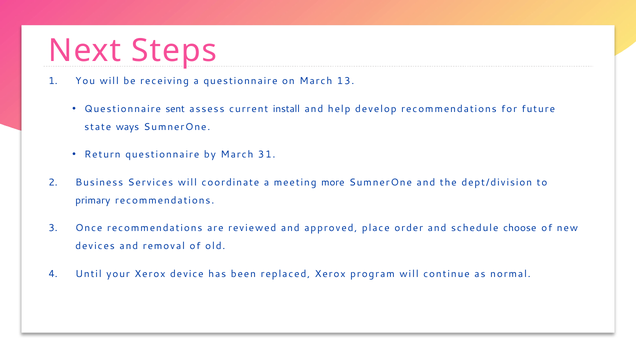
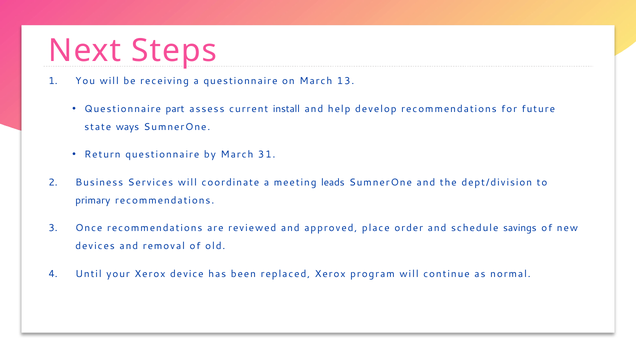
sent: sent -> part (175, 109)
more: more -> leads (333, 182)
choose: choose -> savings (520, 228)
